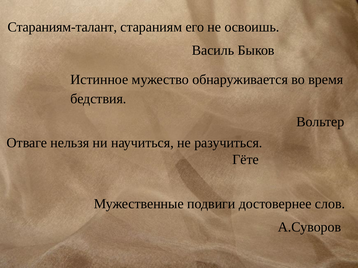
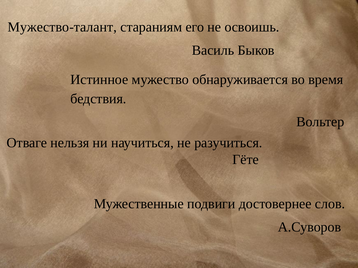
Стараниям-талант: Стараниям-талант -> Мужество-талант (62, 27)
